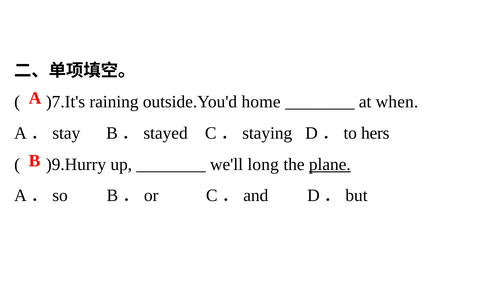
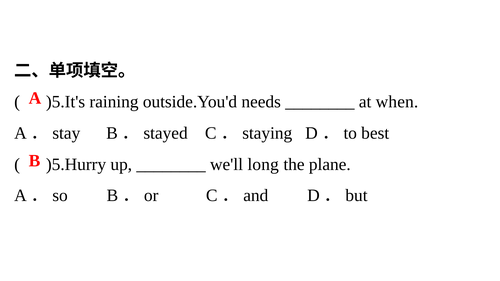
)7.It's: )7.It's -> )5.It's (66, 102)
home: home -> needs (261, 102)
hers: hers -> best (375, 133)
)9.Hurry: )9.Hurry -> )5.Hurry (76, 165)
plane underline: present -> none (330, 165)
